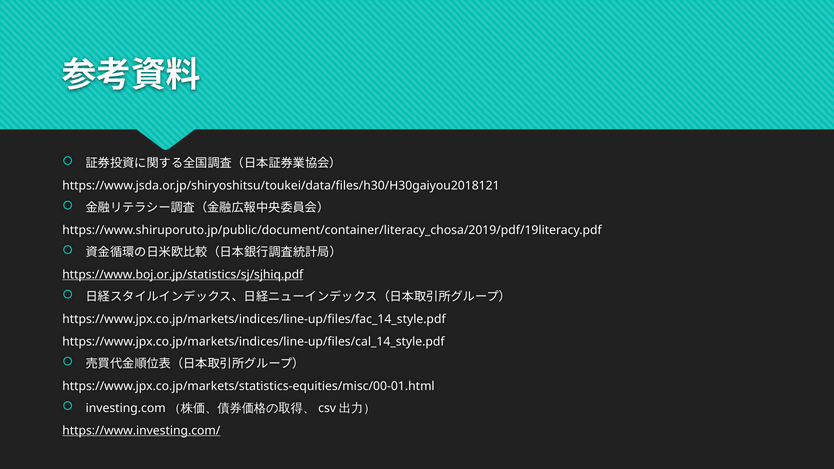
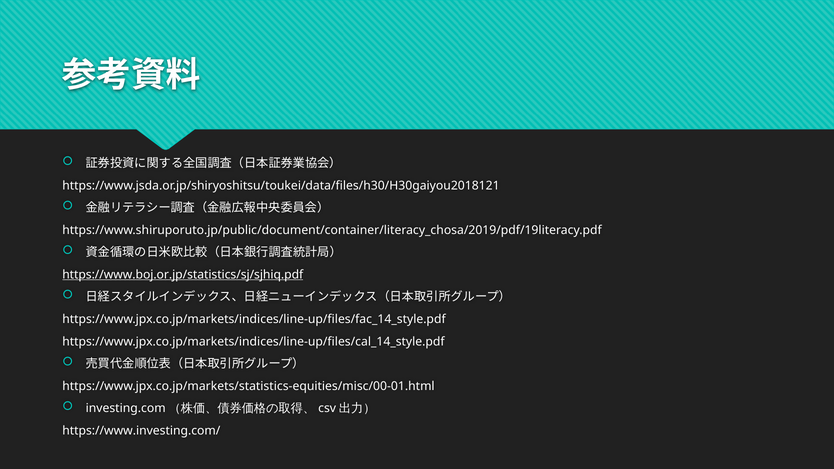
https://www.investing.com/ underline: present -> none (141, 431)
